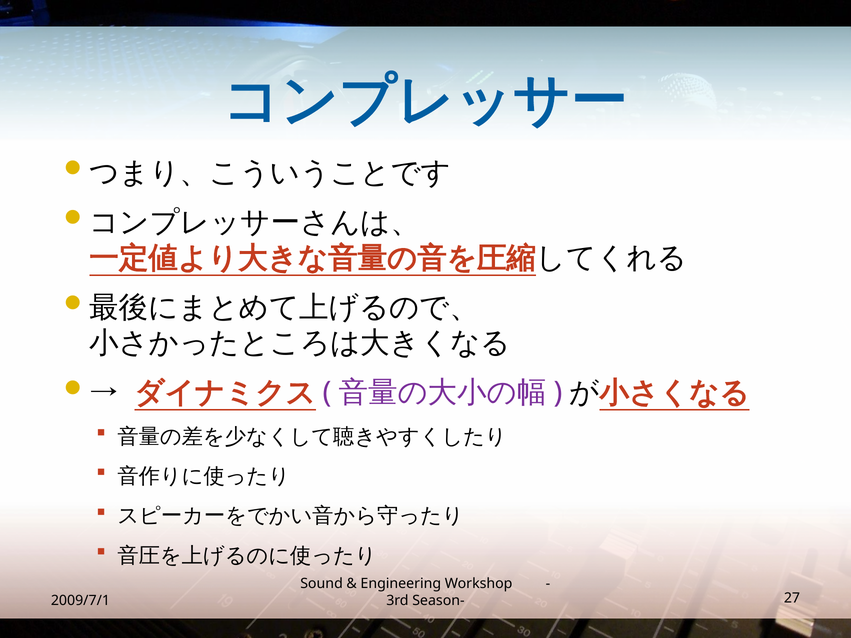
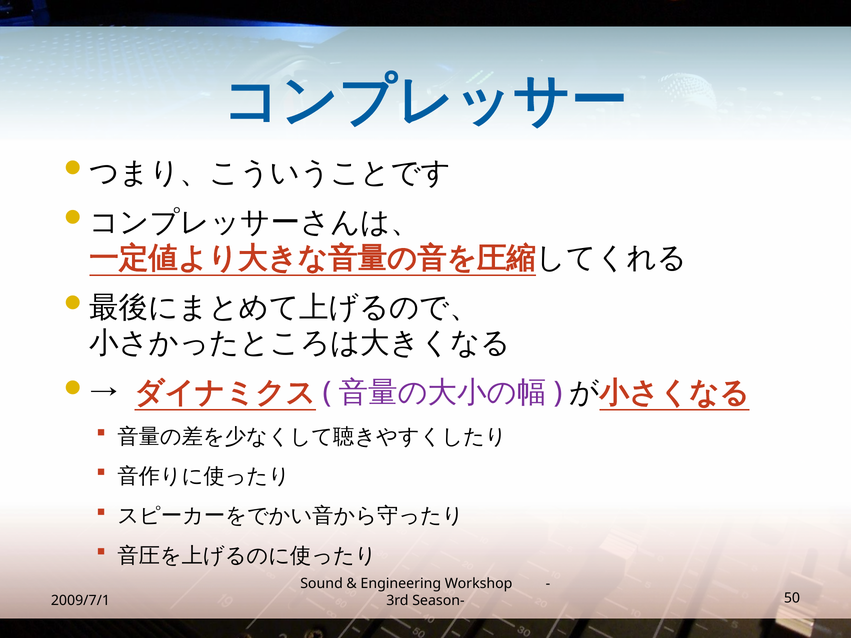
27: 27 -> 50 (792, 598)
